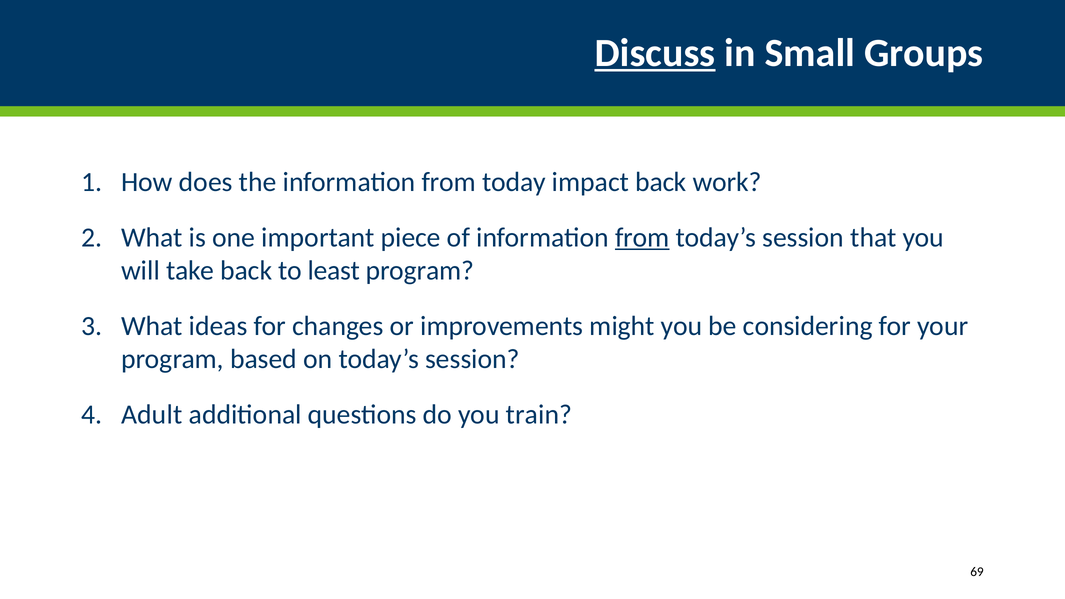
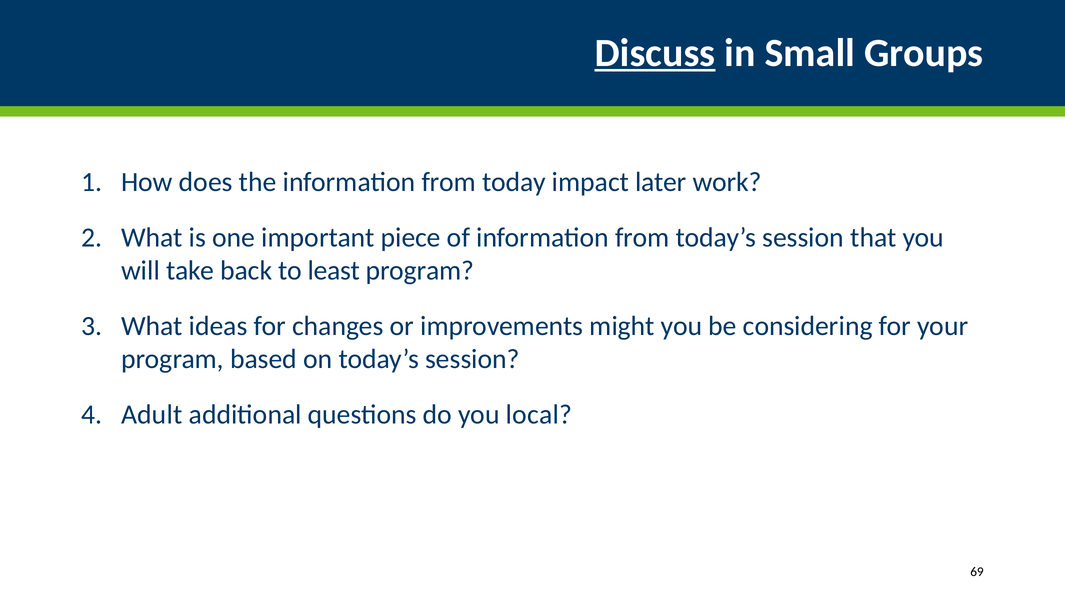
impact back: back -> later (661, 182)
from underline: present -> none (642, 237)
train: train -> local (539, 415)
